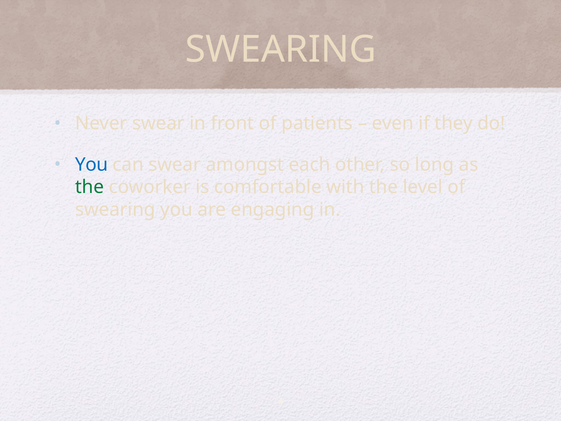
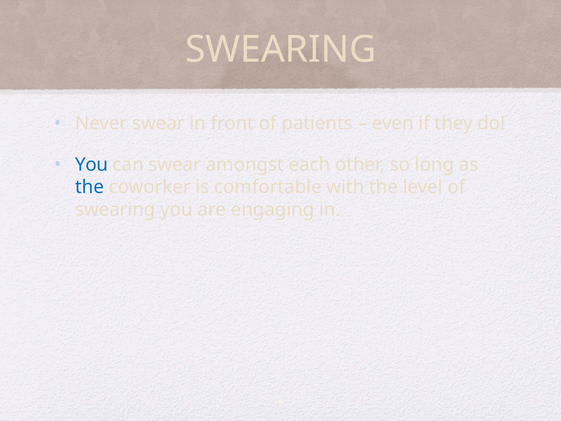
the colour: green -> blue (90, 187)
